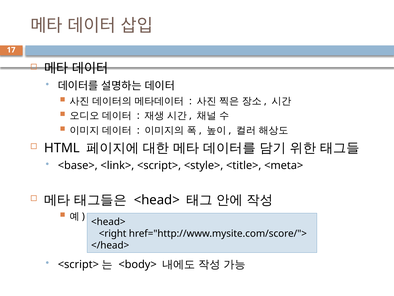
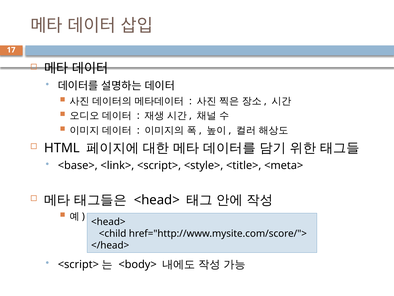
<right: <right -> <child (113, 233)
